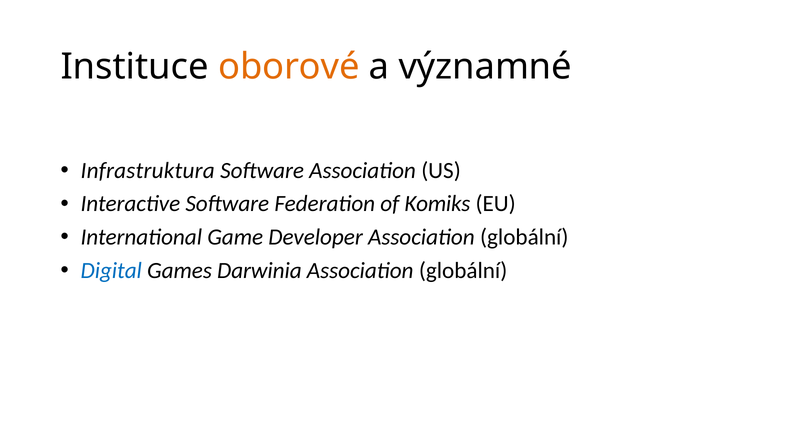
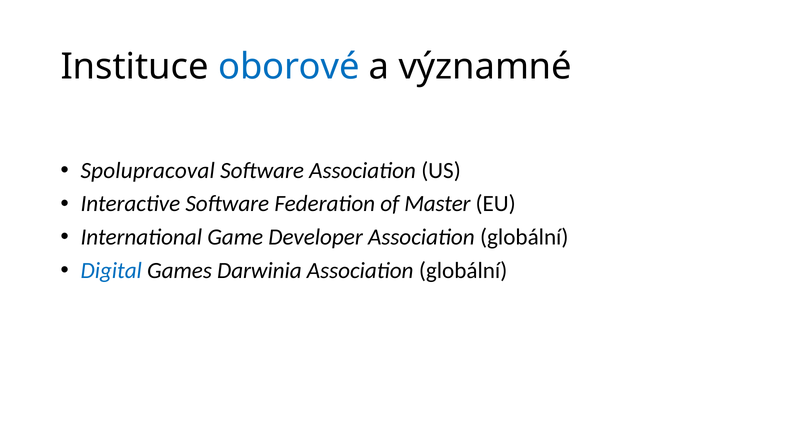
oborové colour: orange -> blue (289, 67)
Infrastruktura: Infrastruktura -> Spolupracoval (148, 170)
Komiks: Komiks -> Master (437, 204)
